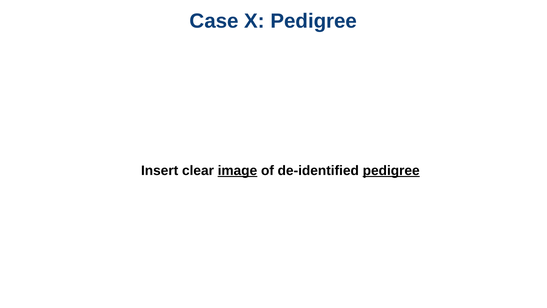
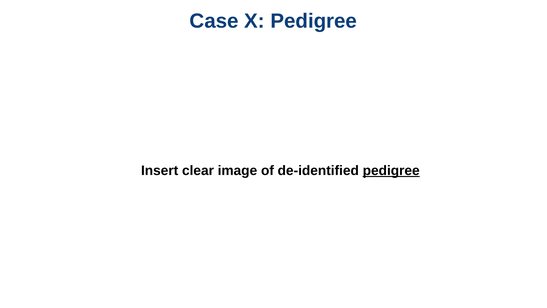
image underline: present -> none (237, 170)
